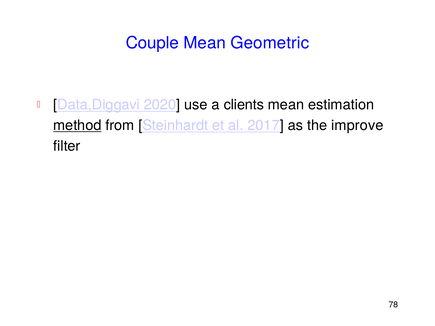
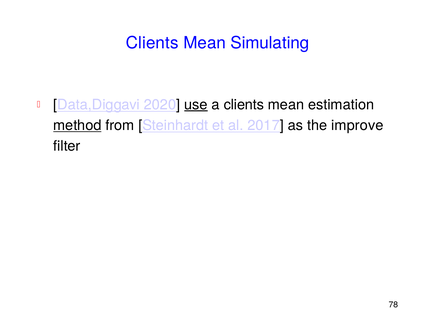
Couple: Couple -> Clients (152, 43)
Geometric: Geometric -> Simulating (270, 43)
use underline: none -> present (196, 105)
